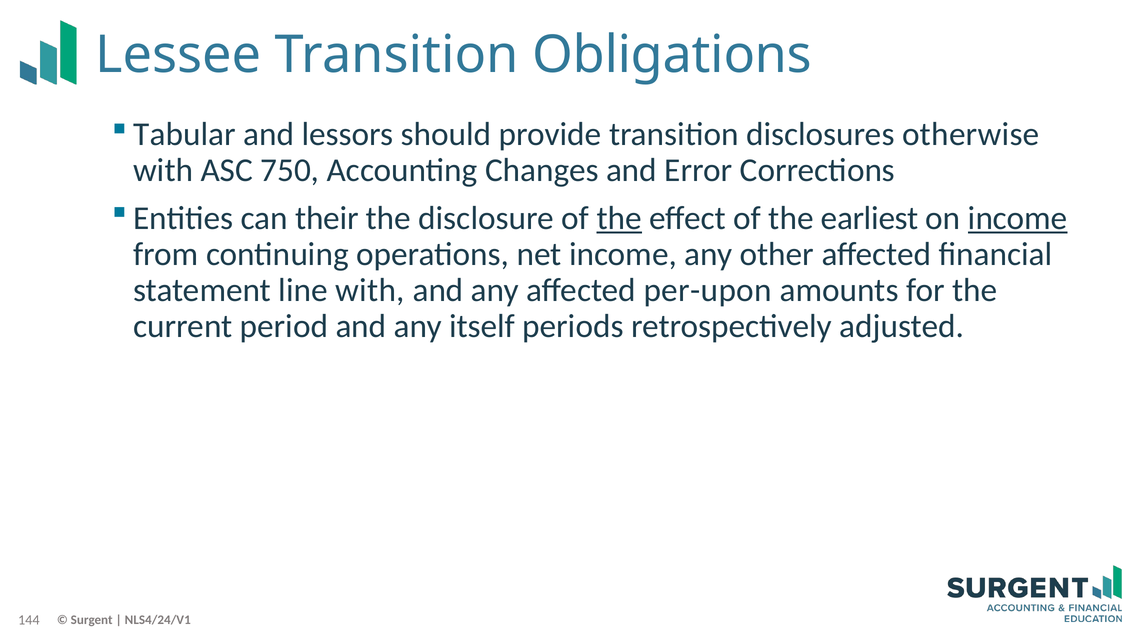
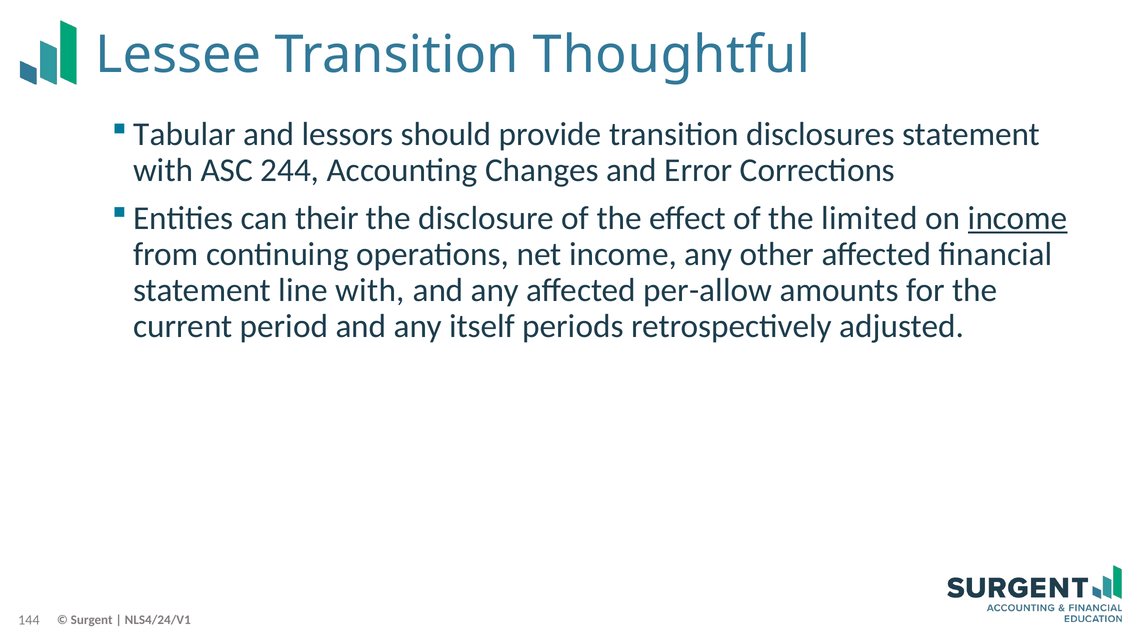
Obligations: Obligations -> Thoughtful (672, 55)
disclosures otherwise: otherwise -> statement (971, 135)
750: 750 -> 244 (290, 171)
the underline: present -> none (619, 218)
earliest: earliest -> limited (869, 218)
per-upon: per-upon -> per-allow (708, 290)
